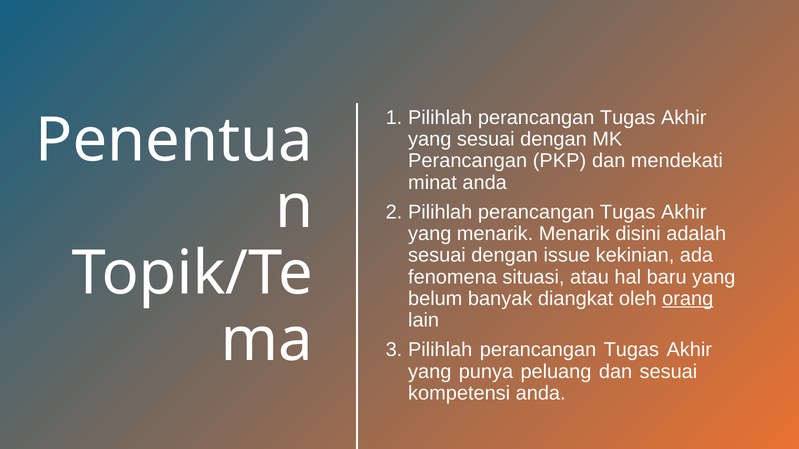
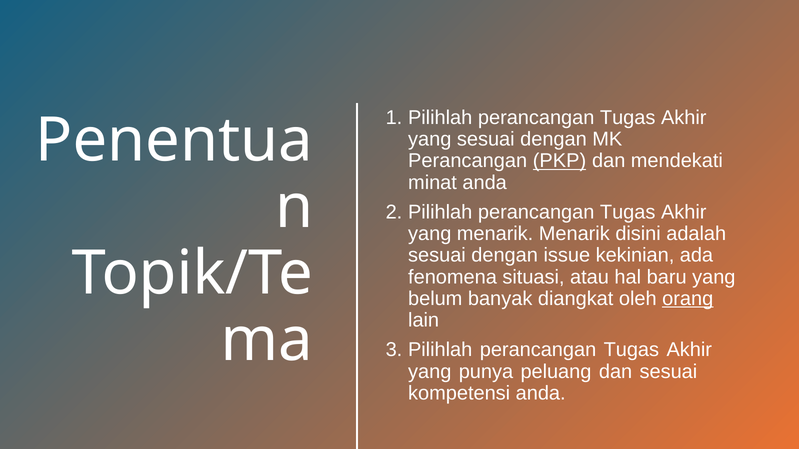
PKP underline: none -> present (559, 161)
